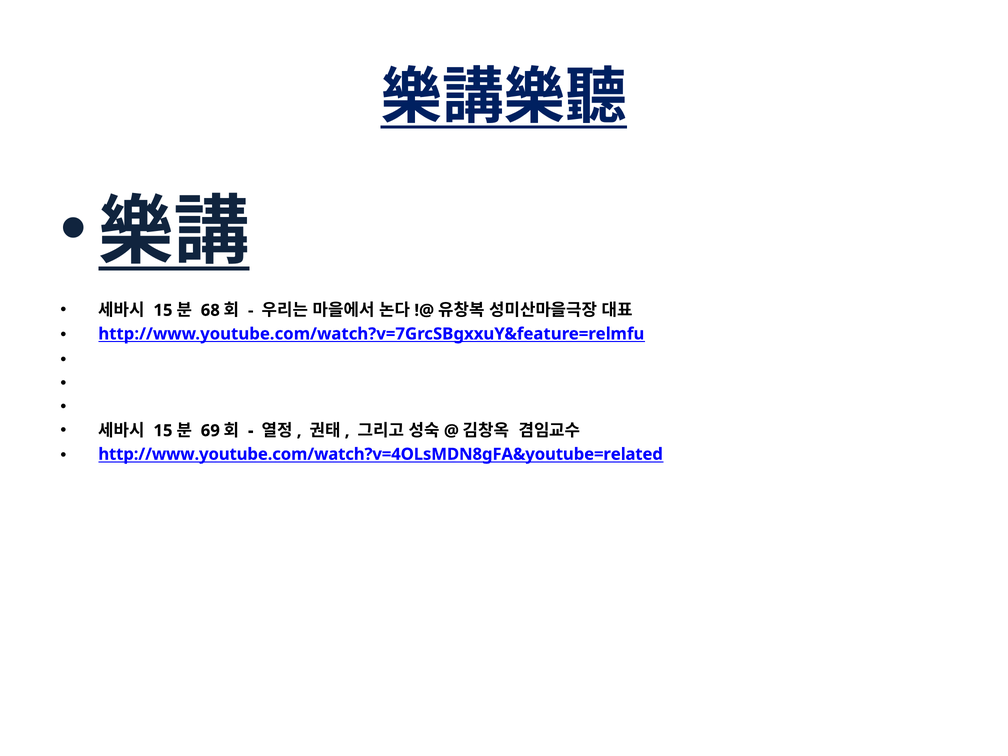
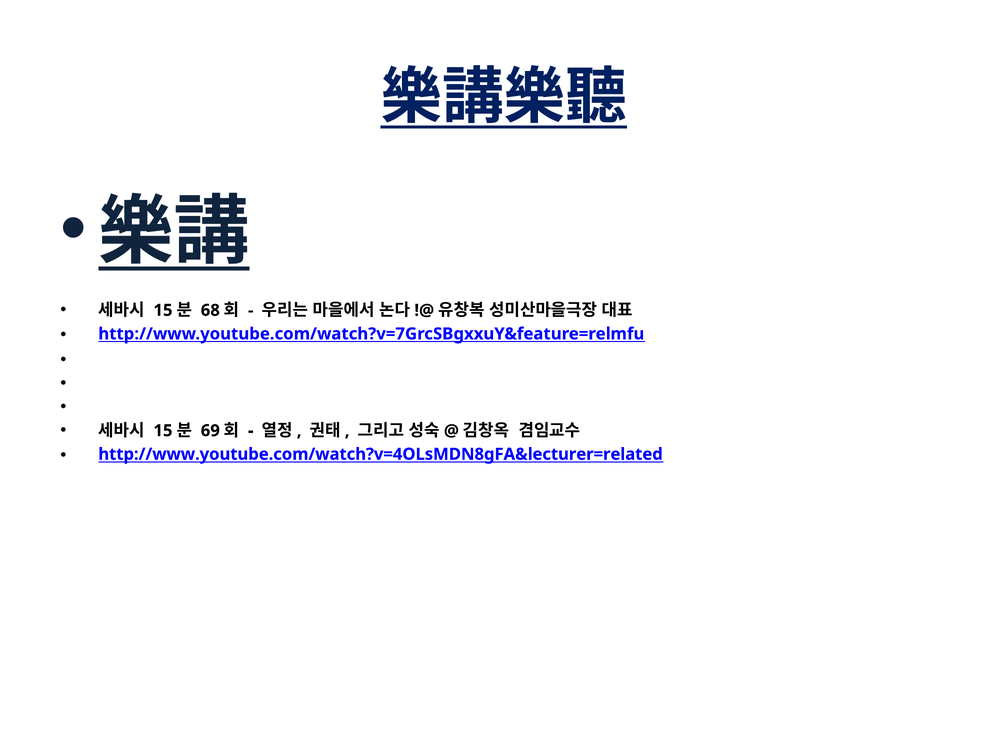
http://www.youtube.com/watch?v=4OLsMDN8gFA&youtube=related: http://www.youtube.com/watch?v=4OLsMDN8gFA&youtube=related -> http://www.youtube.com/watch?v=4OLsMDN8gFA&lecturer=related (381, 454)
